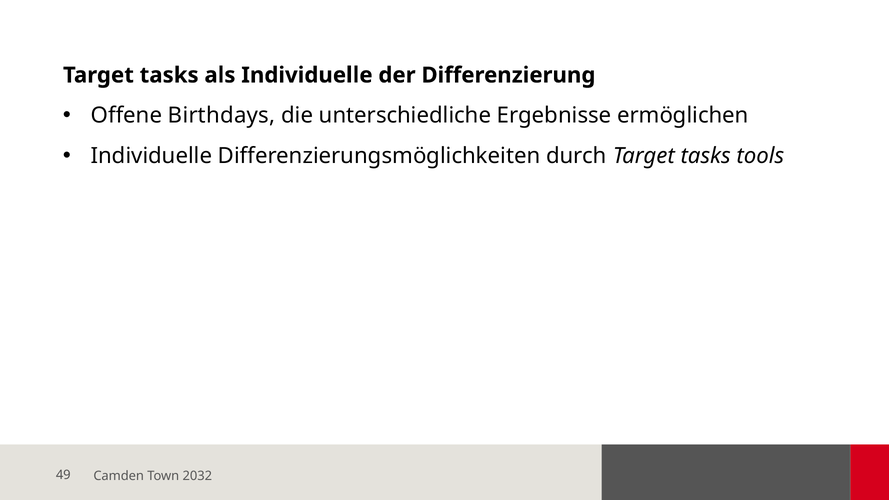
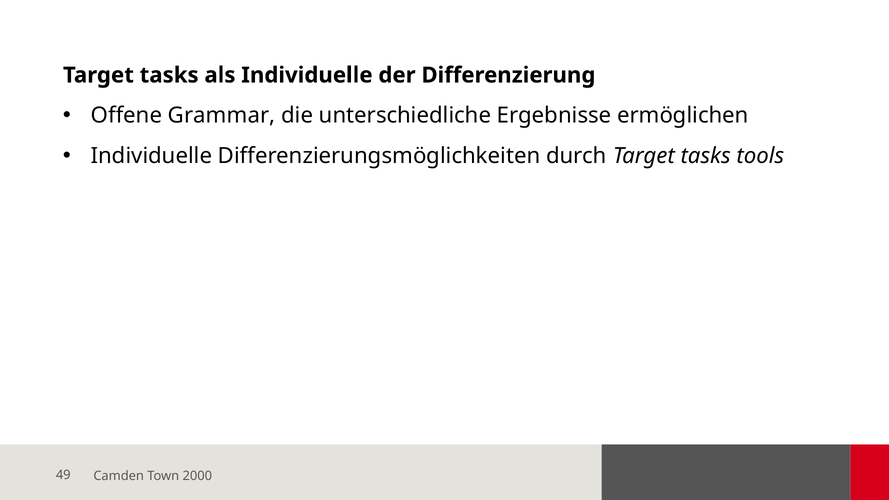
Birthdays: Birthdays -> Grammar (222, 116)
2032: 2032 -> 2000 (197, 476)
